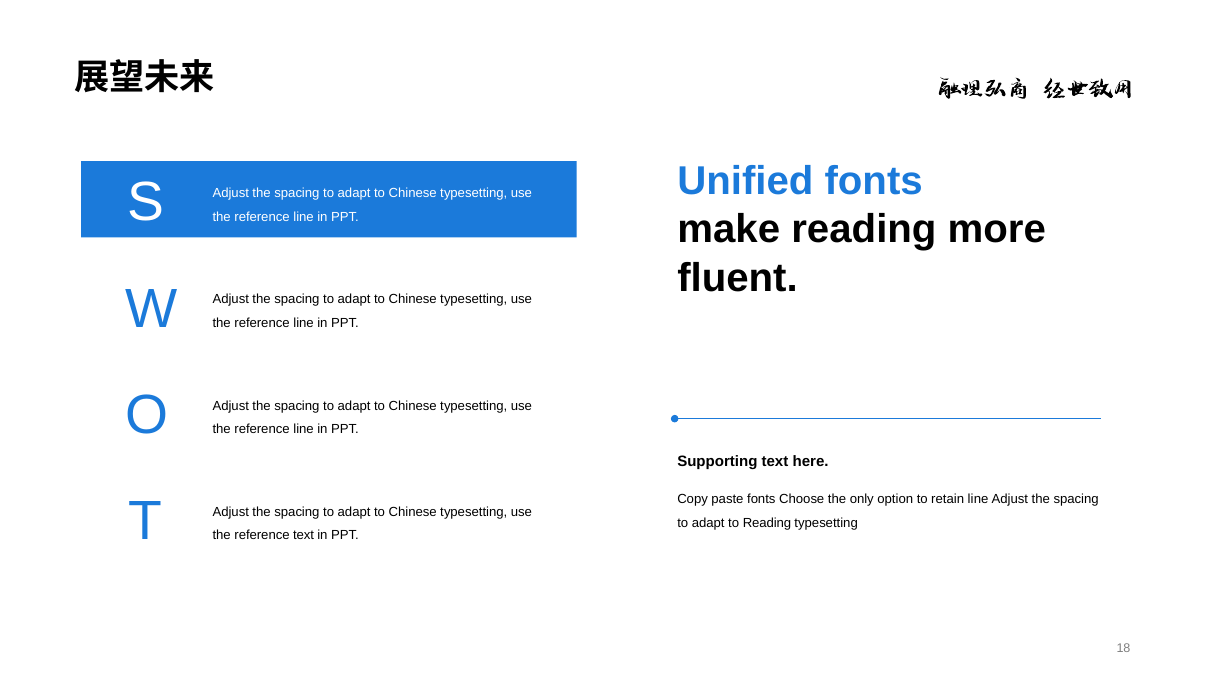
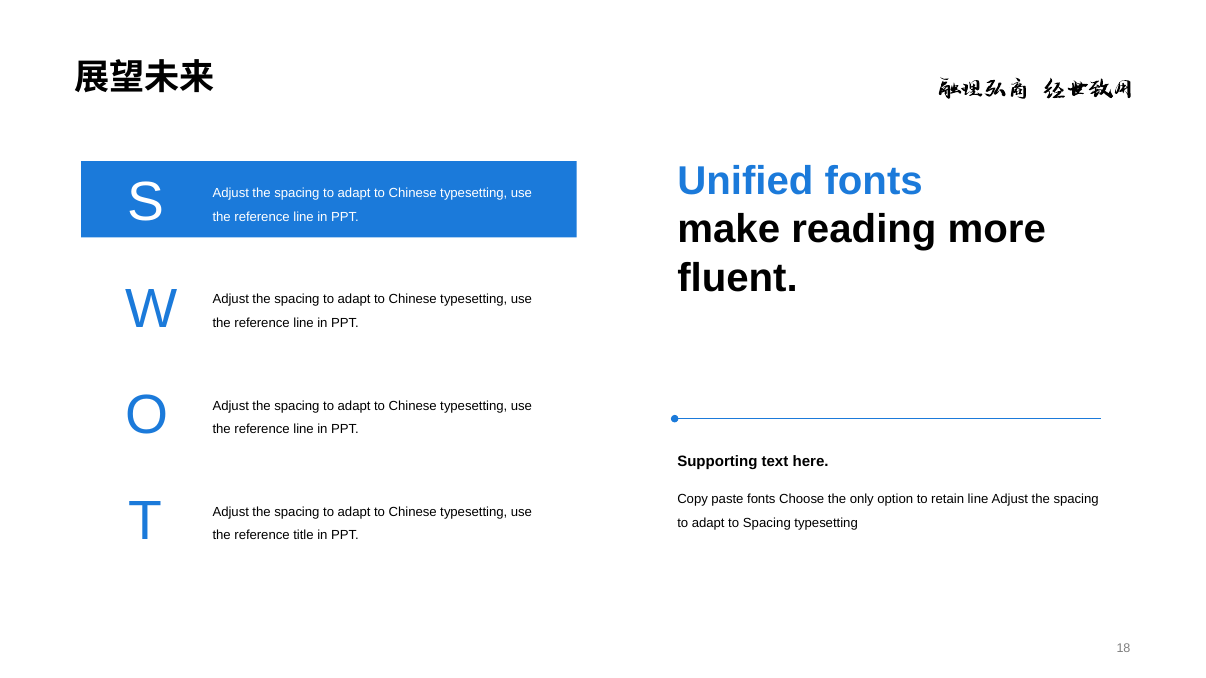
to Reading: Reading -> Spacing (767, 523)
reference text: text -> title (303, 536)
